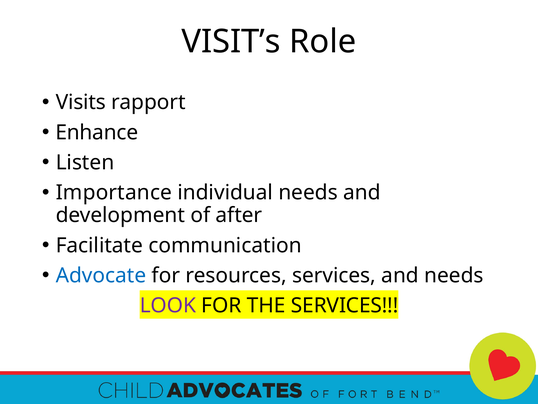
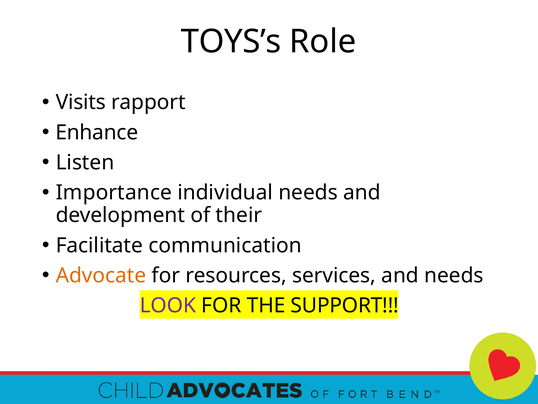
VISIT’s: VISIT’s -> TOYS’s (231, 42)
after: after -> their (239, 215)
Advocate colour: blue -> orange (101, 275)
THE SERVICES: SERVICES -> SUPPORT (345, 305)
